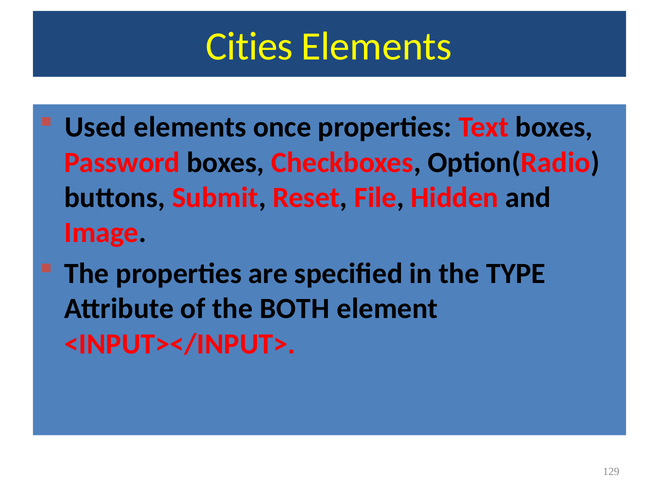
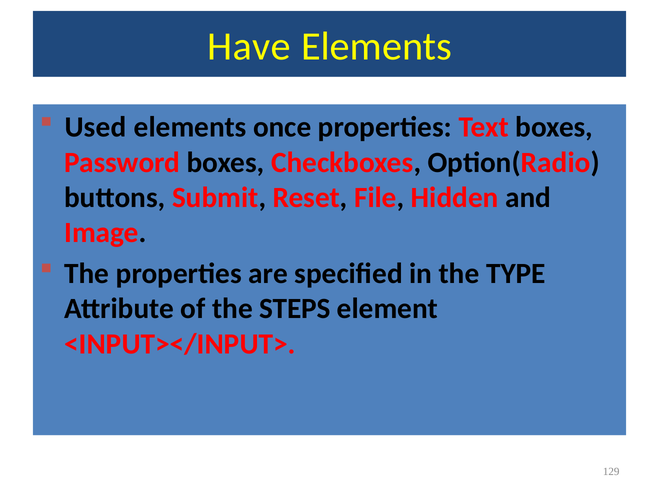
Cities: Cities -> Have (249, 47)
BOTH: BOTH -> STEPS (295, 309)
